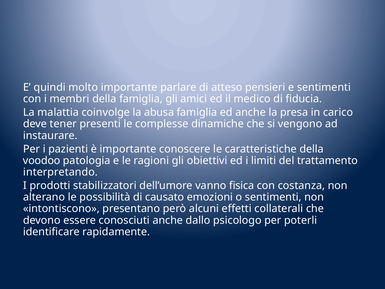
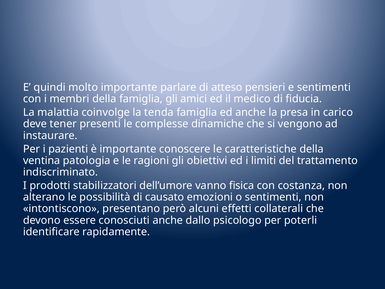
abusa: abusa -> tenda (159, 112)
voodoo: voodoo -> ventina (42, 160)
interpretando: interpretando -> indiscriminato (61, 172)
